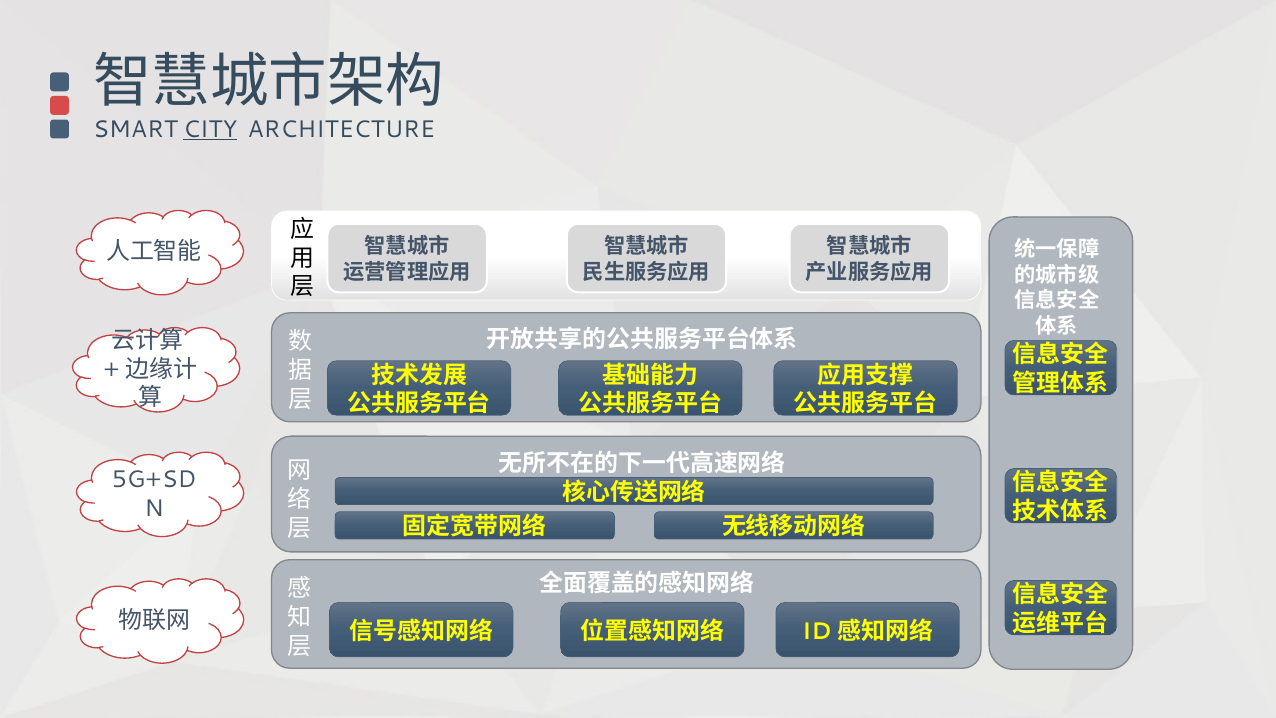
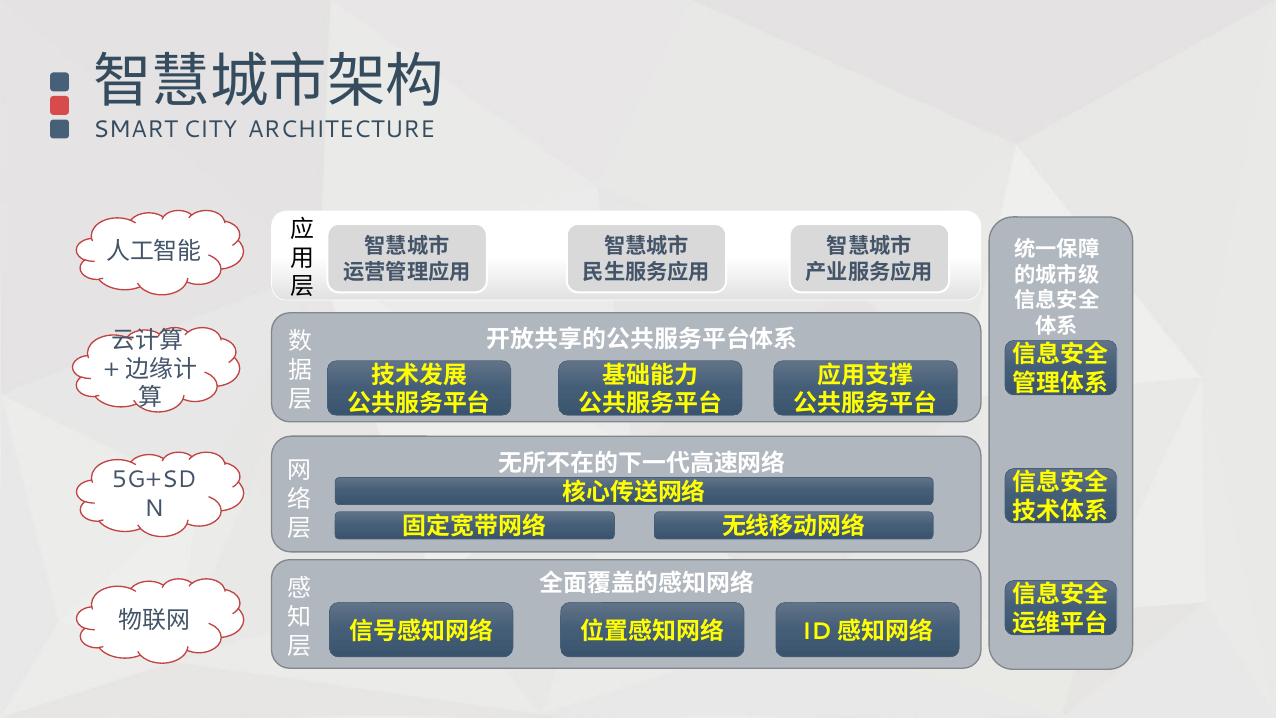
CITY underline: present -> none (210, 129)
